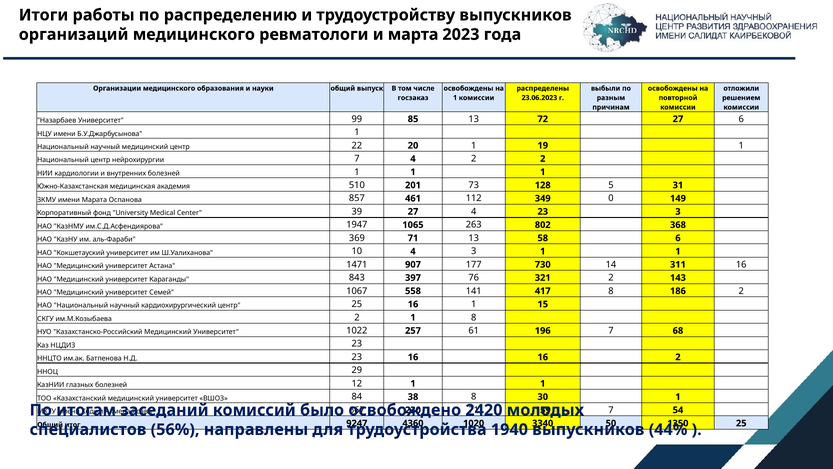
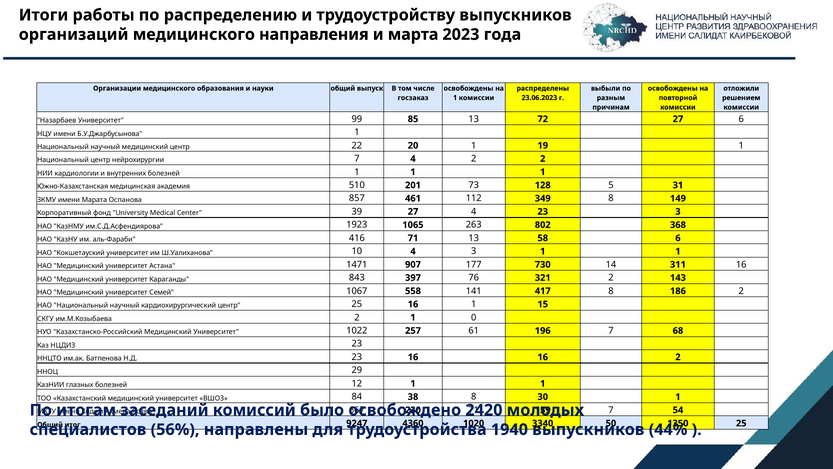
ревматологи: ревматологи -> направления (314, 34)
0: 0 -> 8 (611, 198)
1947: 1947 -> 1923 (357, 225)
369: 369 -> 416 (357, 238)
1 8: 8 -> 0 (474, 317)
